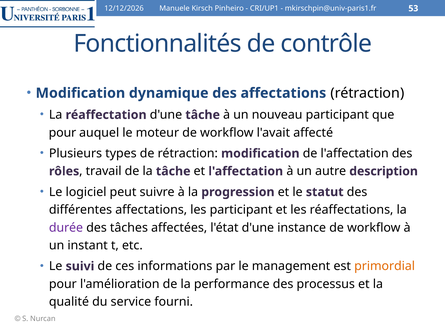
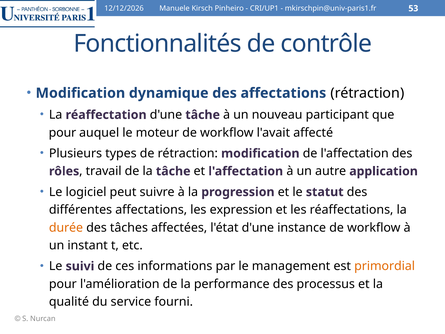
description: description -> application (384, 171)
les participant: participant -> expression (241, 210)
durée colour: purple -> orange (66, 227)
